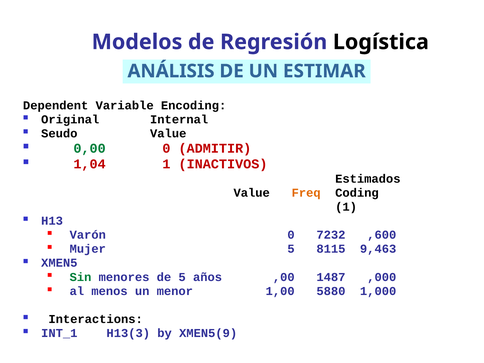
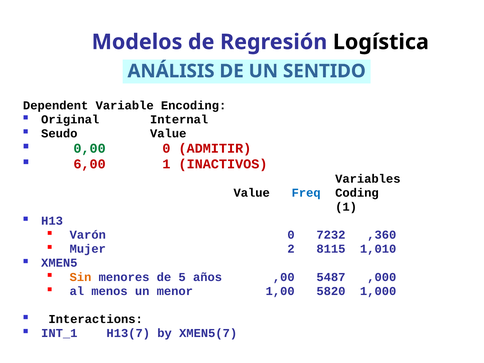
ESTIMAR: ESTIMAR -> SENTIDO (324, 71)
1,04: 1,04 -> 6,00 (90, 164)
Estimados: Estimados -> Variables (368, 179)
Freq colour: orange -> blue (306, 193)
,600: ,600 -> ,360 (382, 235)
Mujer 5: 5 -> 2 (291, 249)
9,463: 9,463 -> 1,010 (378, 249)
Sin colour: green -> orange (80, 277)
1487: 1487 -> 5487 (331, 277)
5880: 5880 -> 5820 (331, 291)
H13(3: H13(3 -> H13(7 (128, 333)
XMEN5(9: XMEN5(9 -> XMEN5(7 (208, 333)
